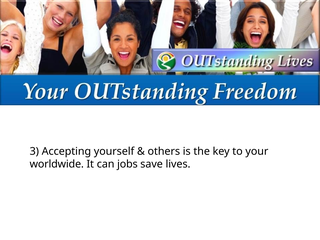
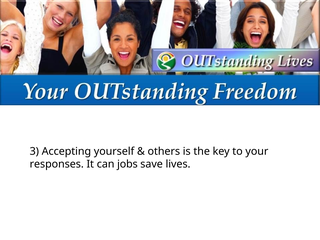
worldwide: worldwide -> responses (57, 164)
